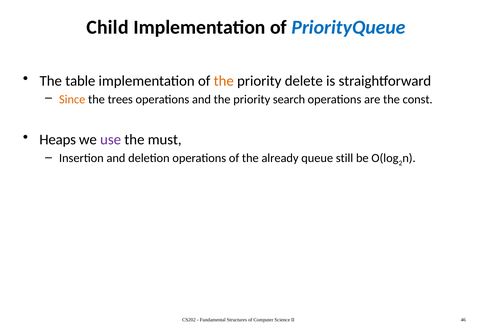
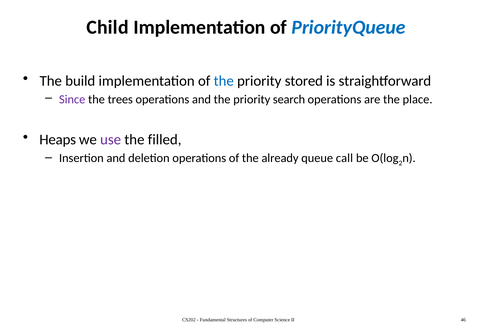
table: table -> build (80, 81)
the colour: orange -> blue (224, 81)
delete: delete -> stored (304, 81)
Since colour: orange -> purple (72, 100)
const: const -> place (418, 100)
must: must -> filled (165, 140)
still: still -> call (344, 158)
